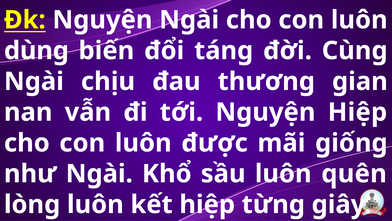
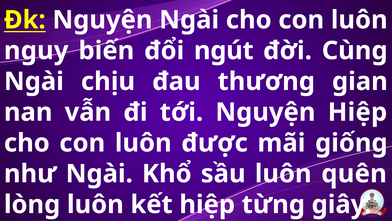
dùng: dùng -> nguy (36, 51)
táng: táng -> ngút (224, 51)
